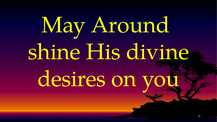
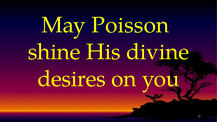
Around: Around -> Poisson (130, 25)
